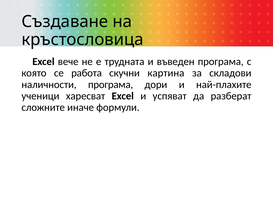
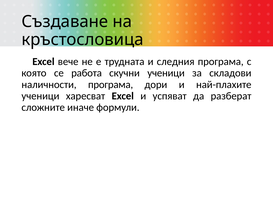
въведен: въведен -> следния (176, 62)
скучни картина: картина -> ученици (166, 73)
